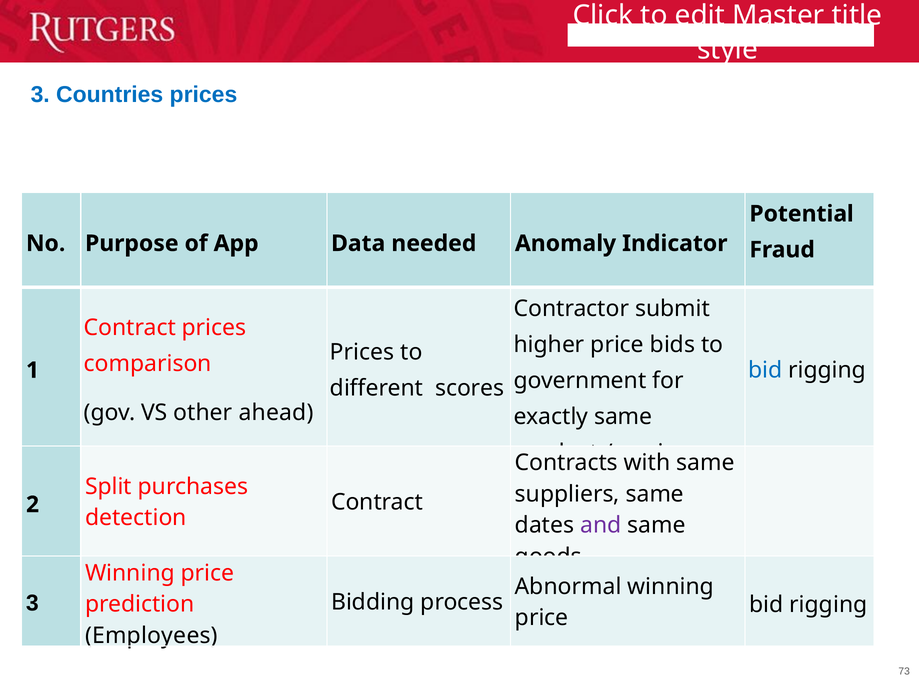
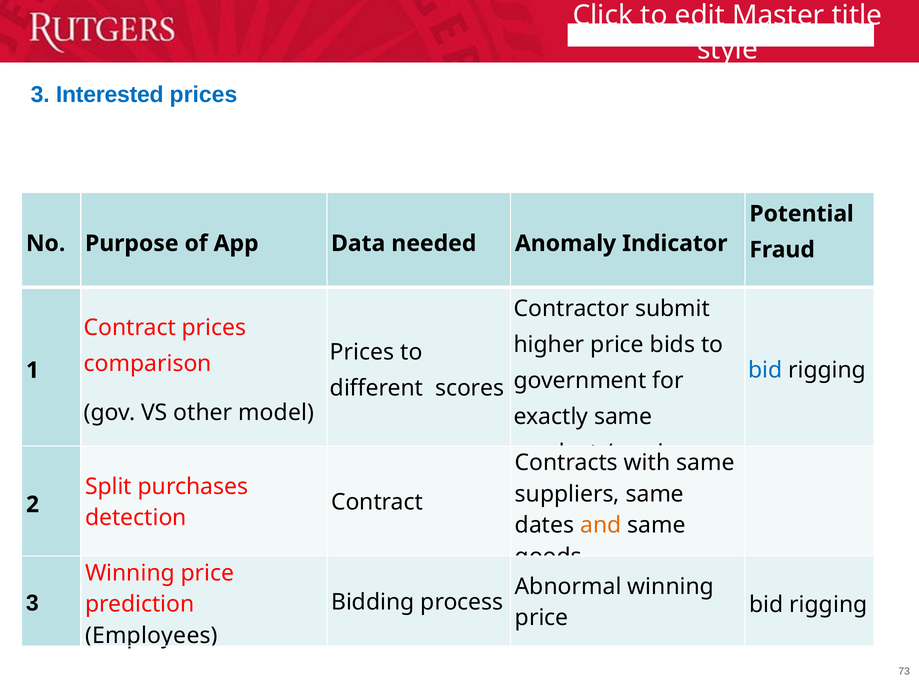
Countries: Countries -> Interested (110, 95)
ahead: ahead -> model (276, 413)
and colour: purple -> orange (601, 525)
